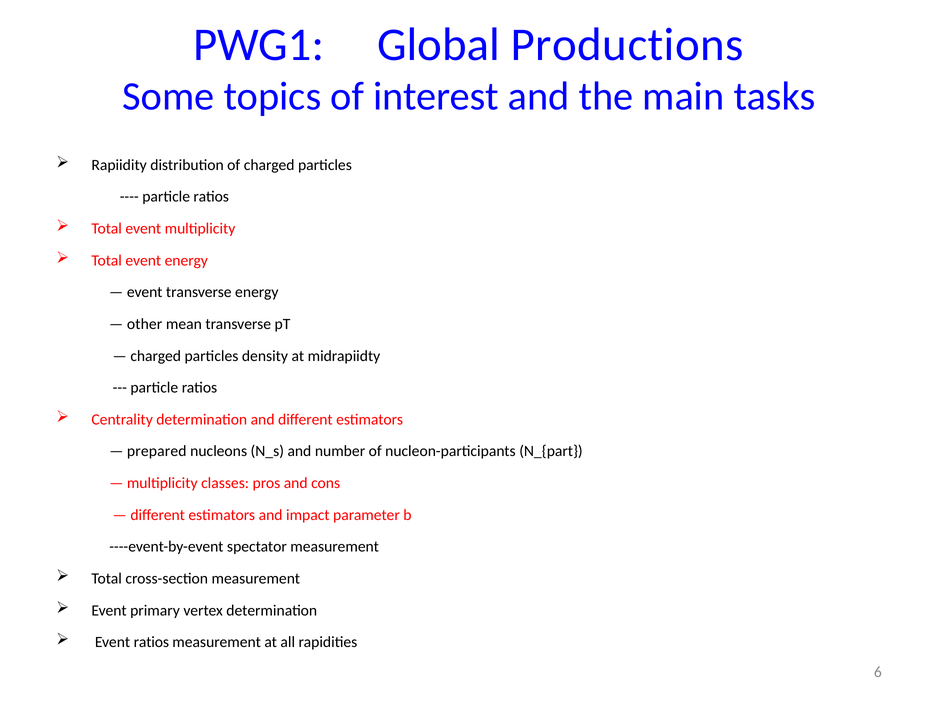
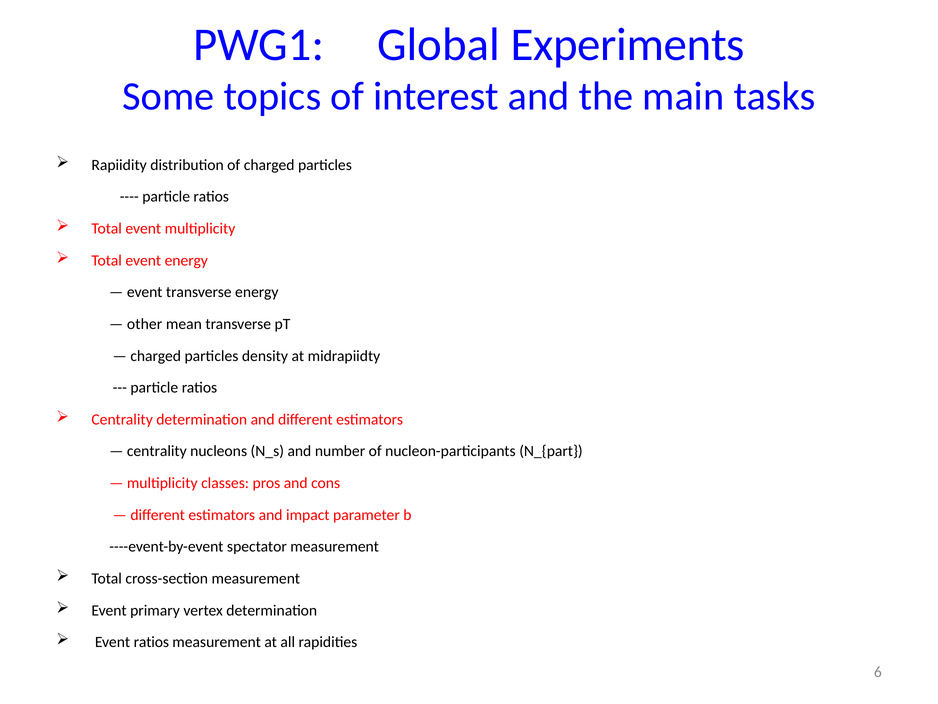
Productions: Productions -> Experiments (628, 45)
prepared: prepared -> centrality (157, 451)
